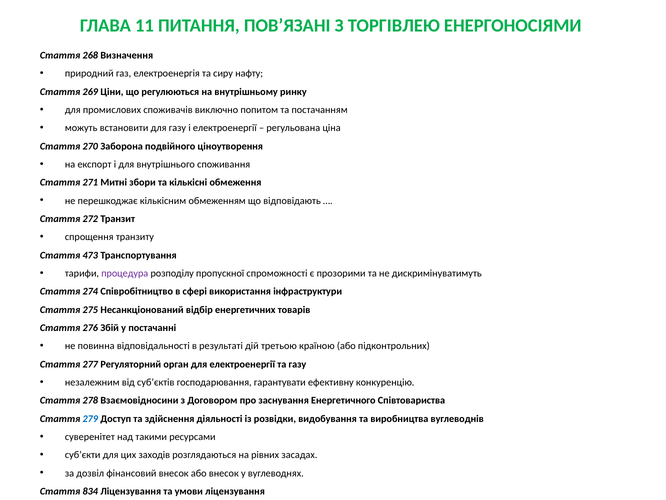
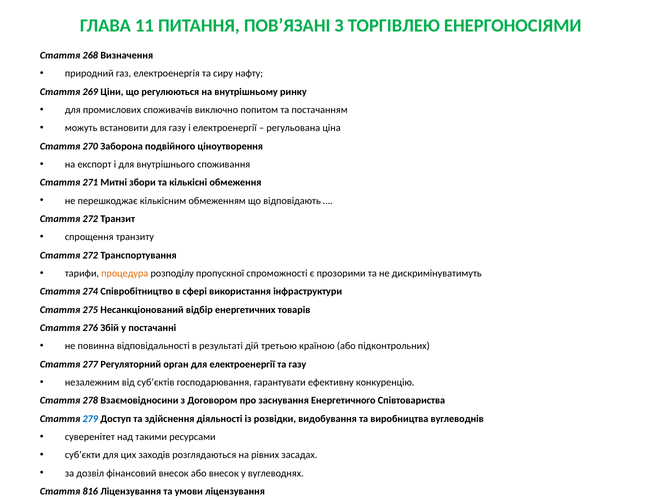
473: 473 -> 272 (90, 255)
процедура colour: purple -> orange (125, 273)
834: 834 -> 816 (90, 491)
